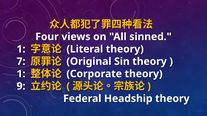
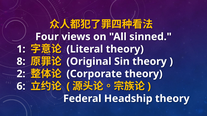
7: 7 -> 8 (21, 62)
1: 1 -> 2 (21, 74)
9: 9 -> 6 (21, 87)
